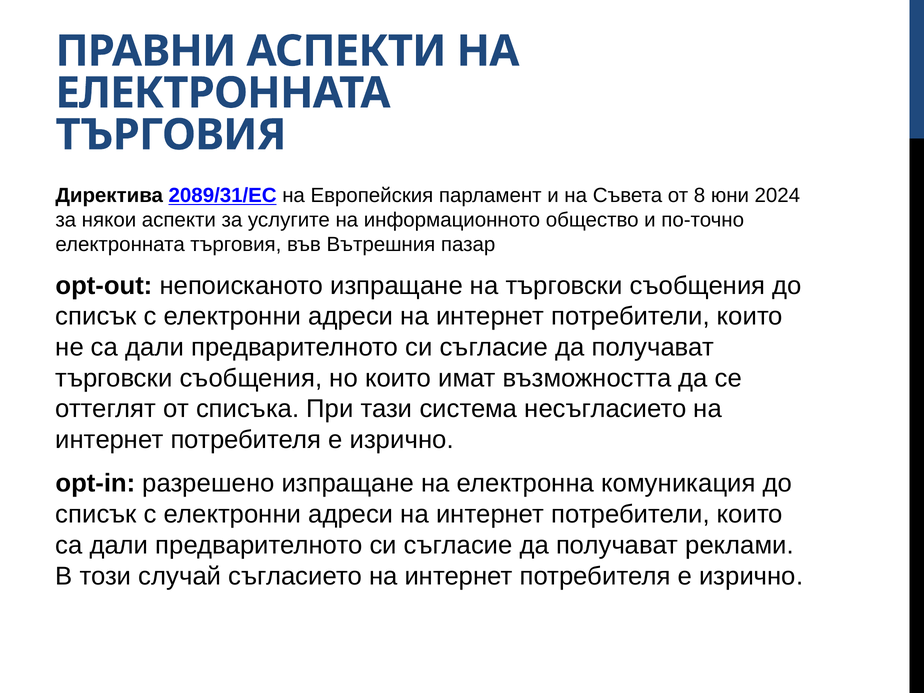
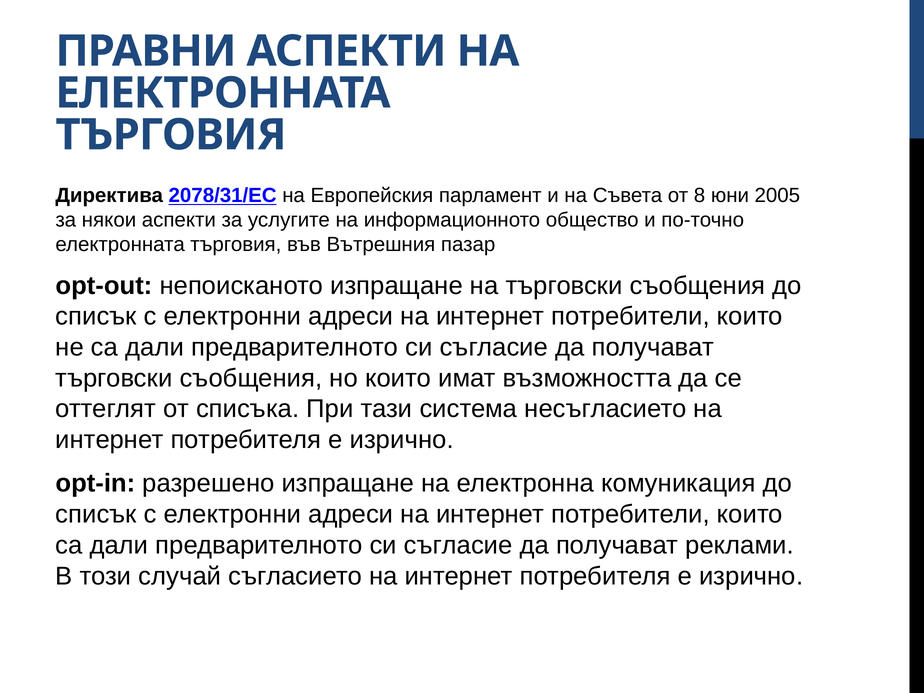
2089/31/EC: 2089/31/EC -> 2078/31/EC (223, 195)
2024: 2024 -> 2005 (777, 195)
